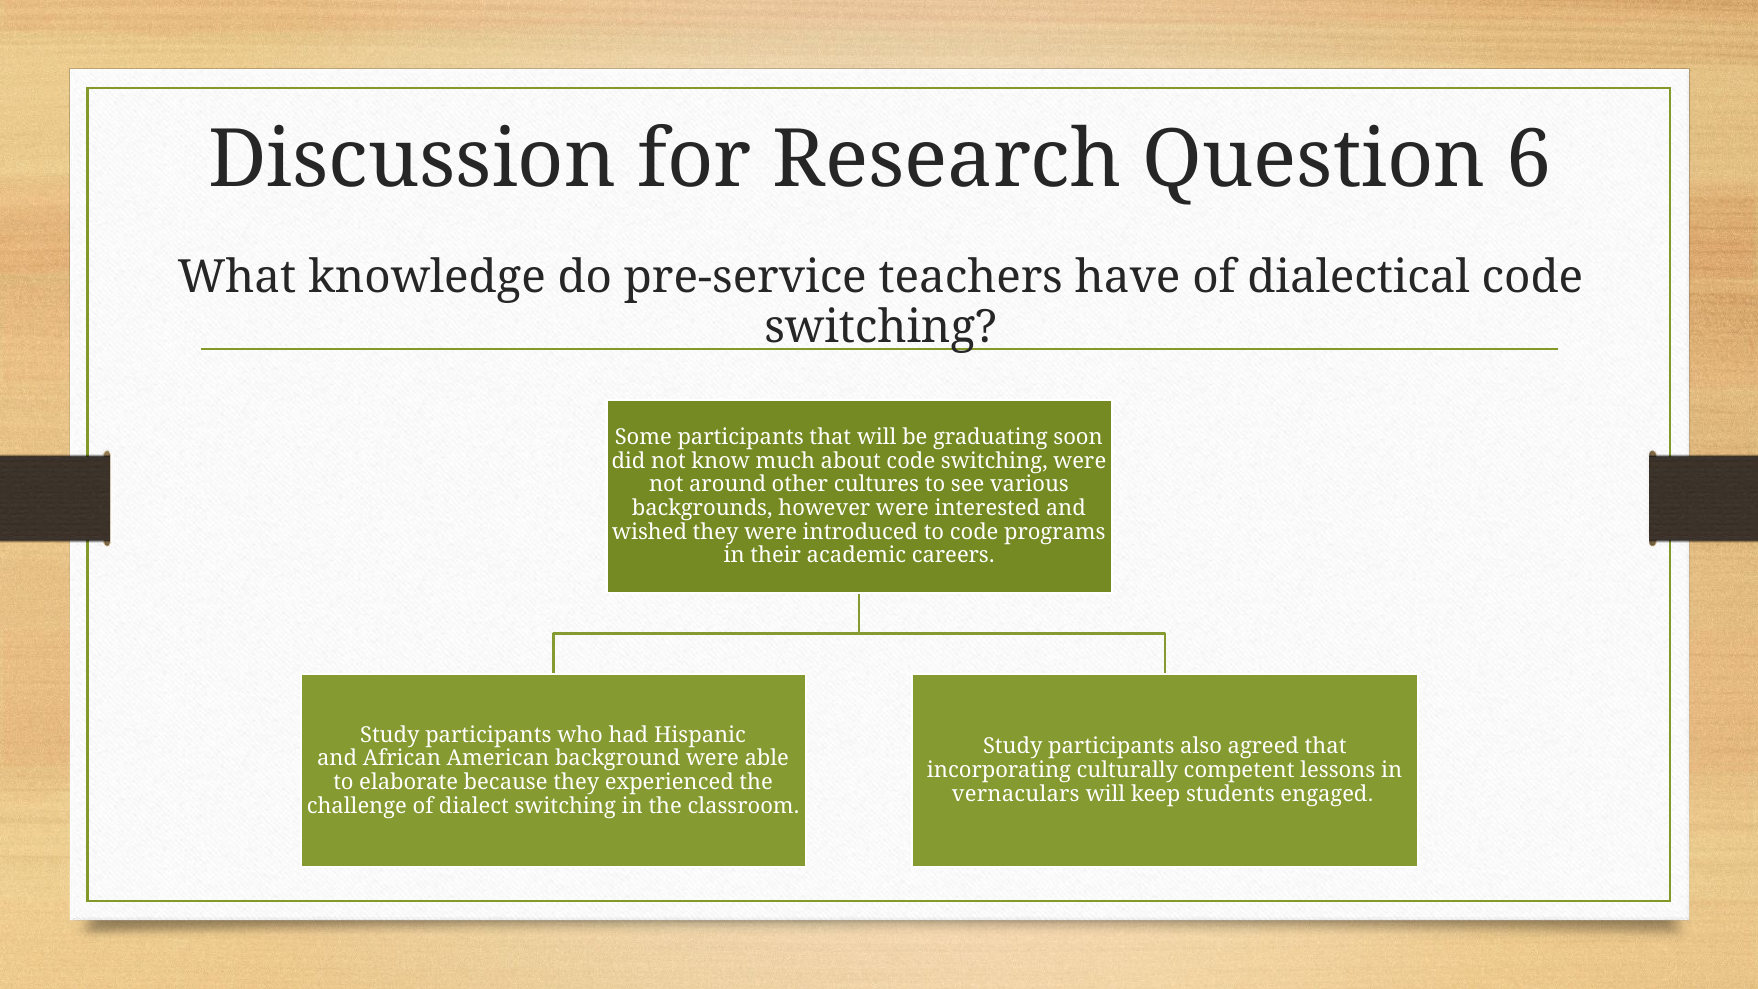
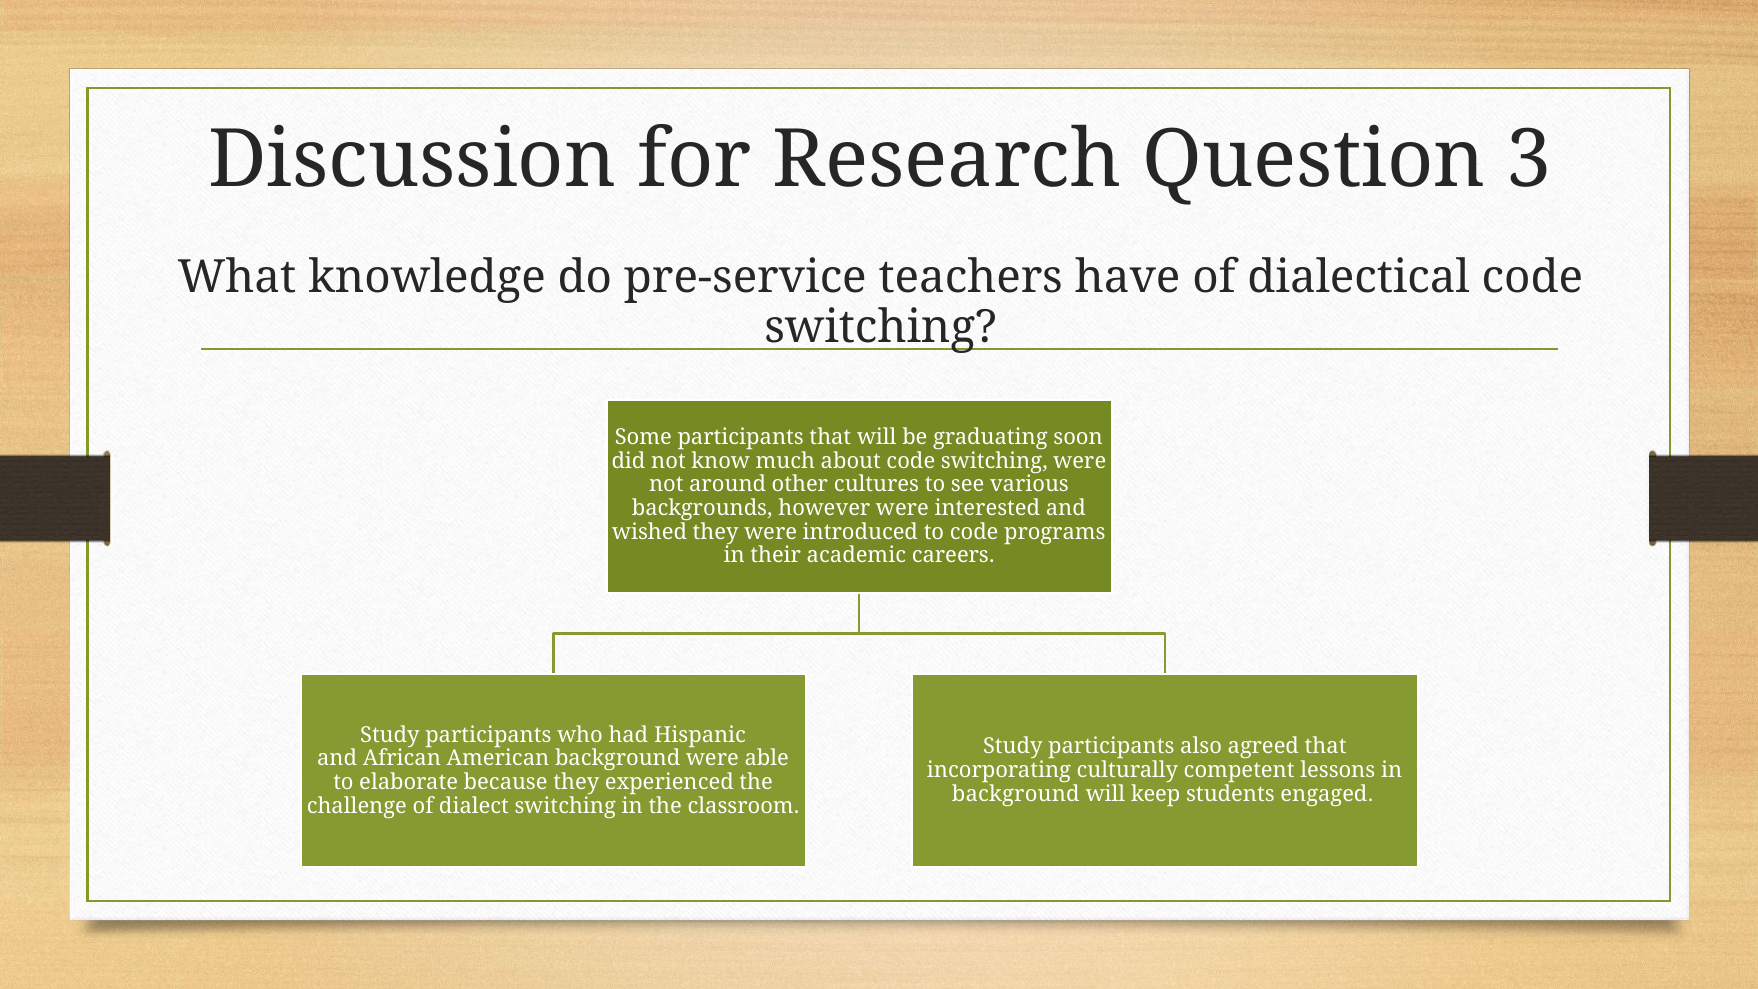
6: 6 -> 3 (1529, 160)
vernaculars: vernaculars -> background (1016, 794)
